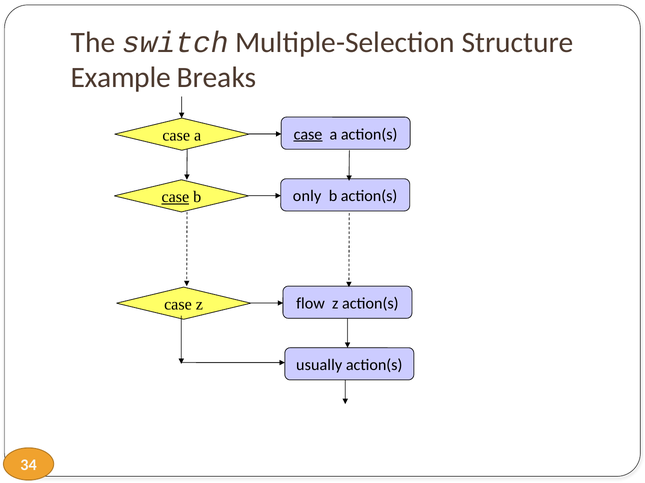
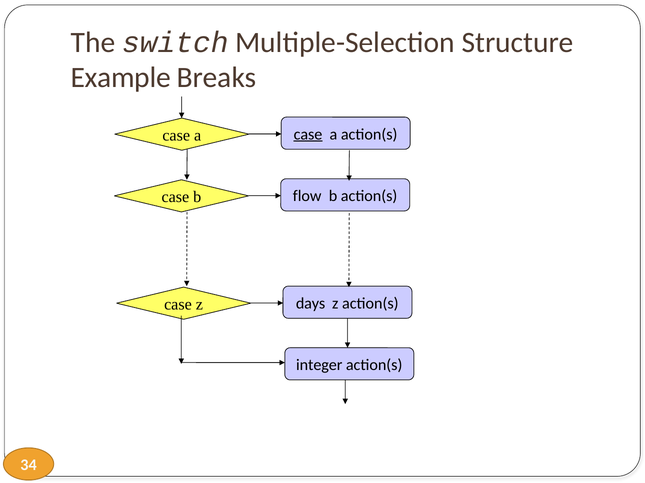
case underline: present -> none (175, 197)
only: only -> flow (307, 196)
flow: flow -> days (311, 304)
usually: usually -> integer (319, 365)
